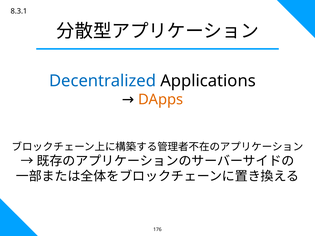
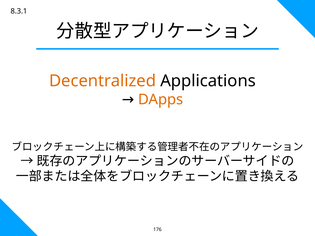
Decentralized colour: blue -> orange (103, 81)
